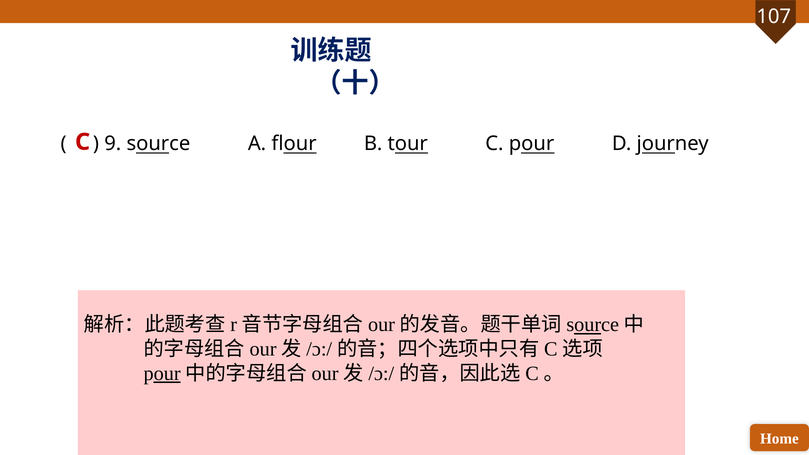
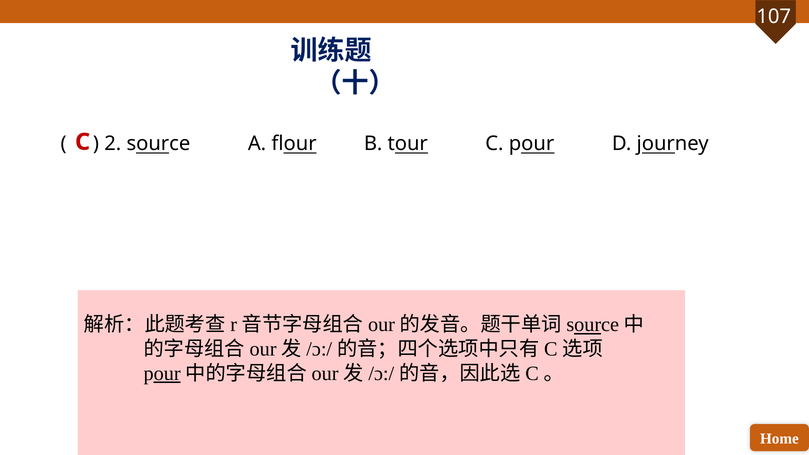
9: 9 -> 2 (113, 144)
